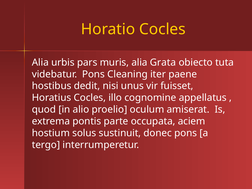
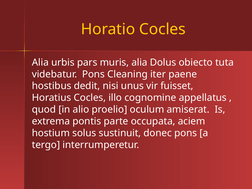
Grata: Grata -> Dolus (163, 62)
